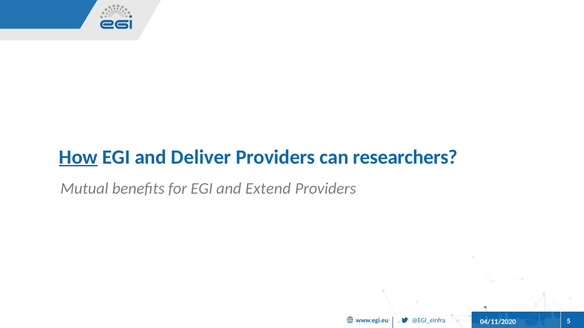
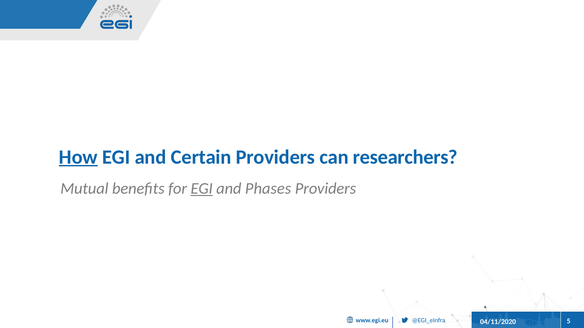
Deliver: Deliver -> Certain (201, 157)
EGI underline: none -> present (202, 189)
Extend: Extend -> Phases (268, 189)
